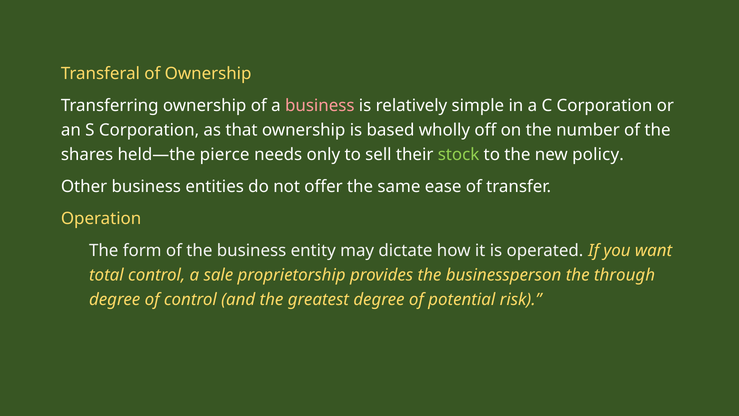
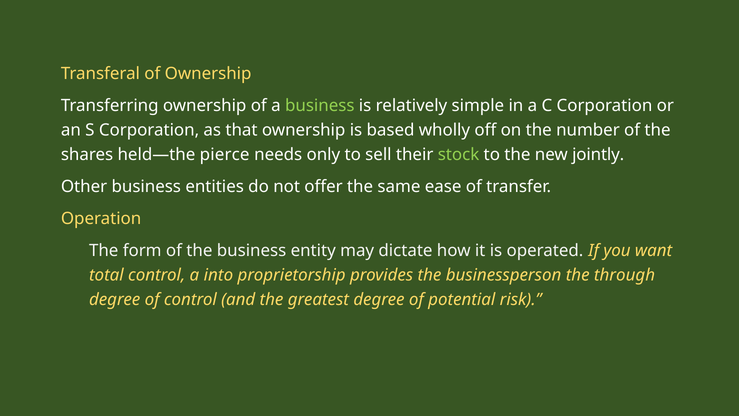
business colour: pink -> light green (320, 106)
policy: policy -> jointly (598, 154)
sale: sale -> into (218, 275)
